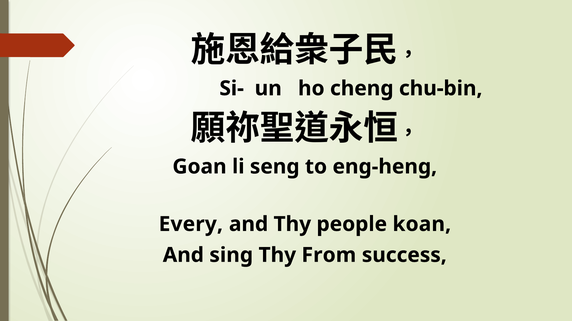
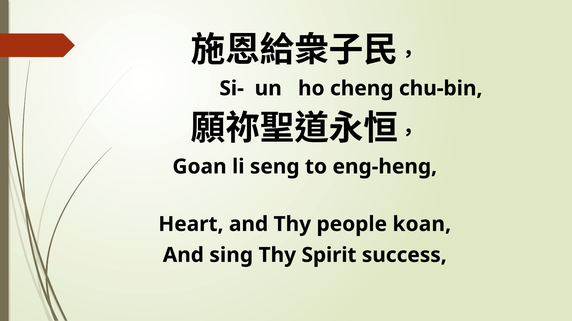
Every: Every -> Heart (191, 225)
From: From -> Spirit (329, 256)
